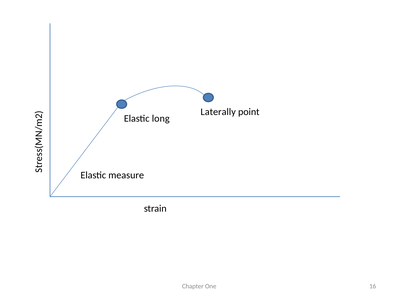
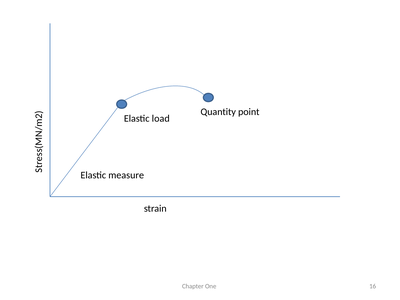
Laterally: Laterally -> Quantity (218, 112)
long: long -> load (161, 119)
